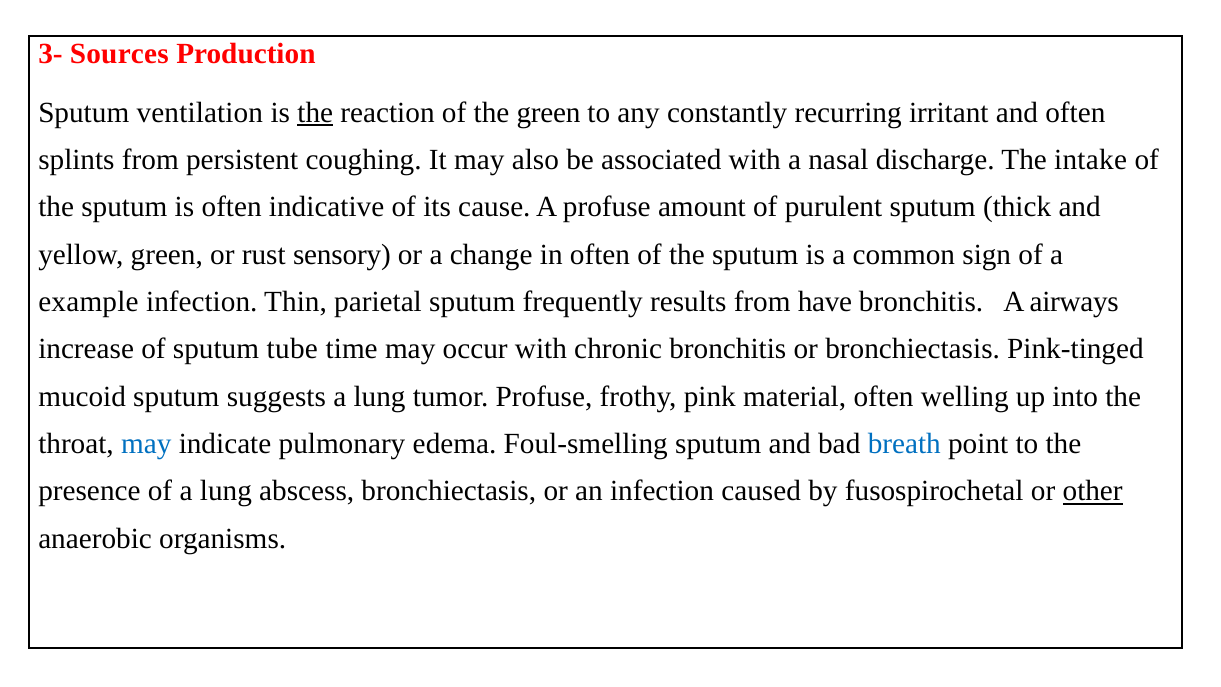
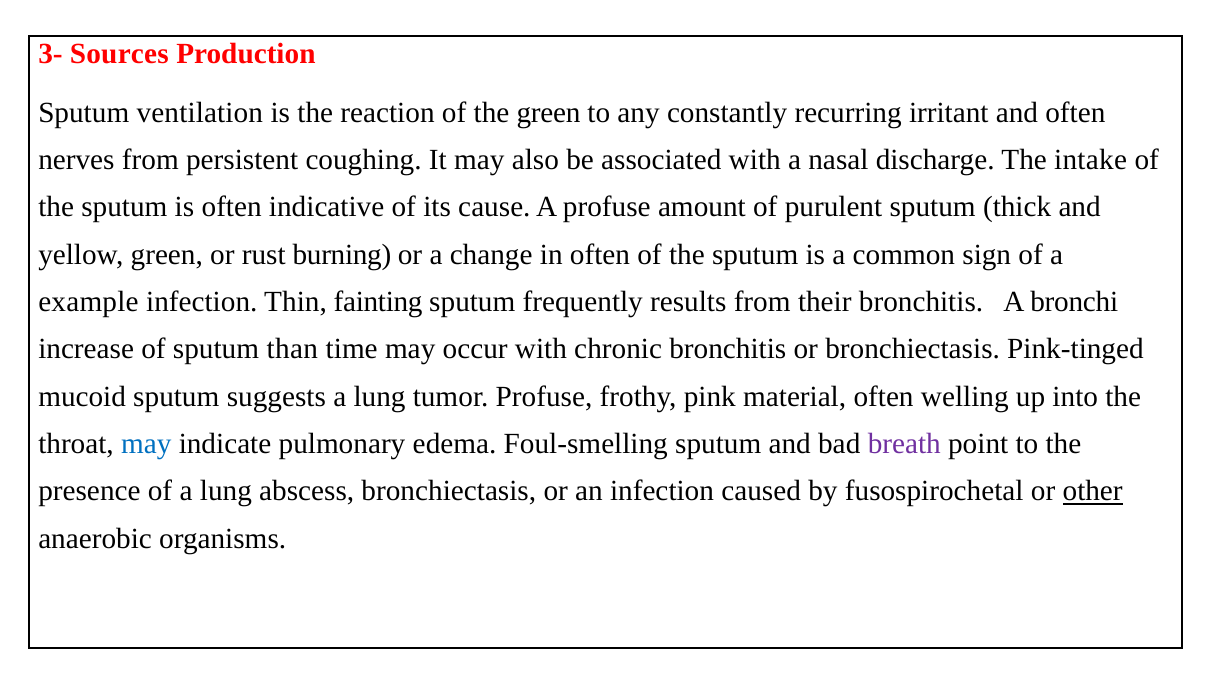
the underline: present -> none (315, 112)
splints: splints -> nerves (76, 160)
sensory: sensory -> burning (342, 254)
parietal: parietal -> fainting (378, 302)
have: have -> their (825, 302)
airways: airways -> bronchi (1074, 302)
tube: tube -> than (292, 349)
breath colour: blue -> purple (904, 444)
